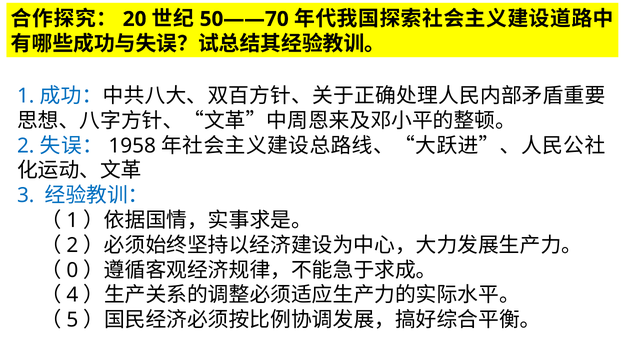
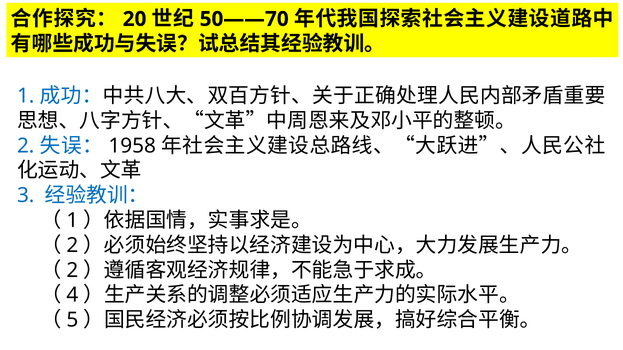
0: 0 -> 2 (72, 271)
